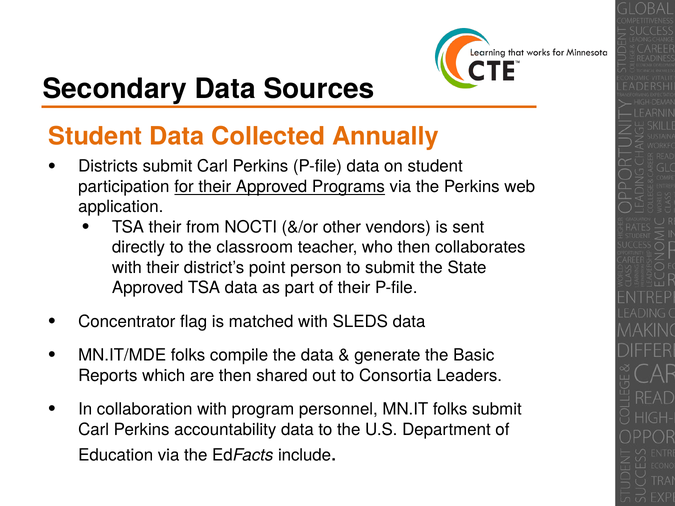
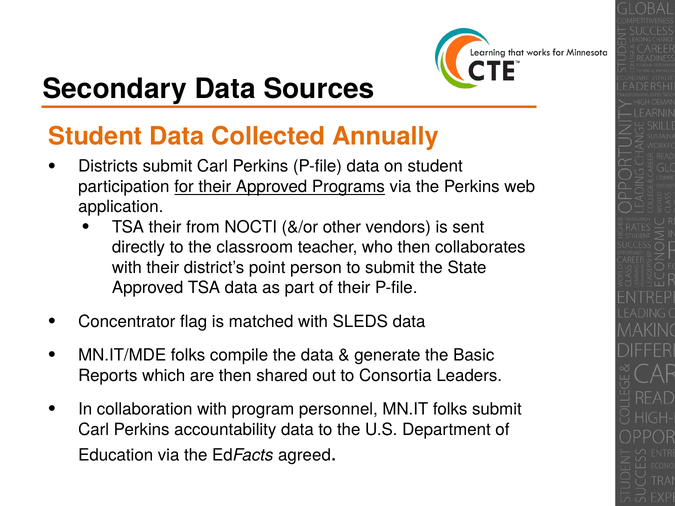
include: include -> agreed (304, 456)
